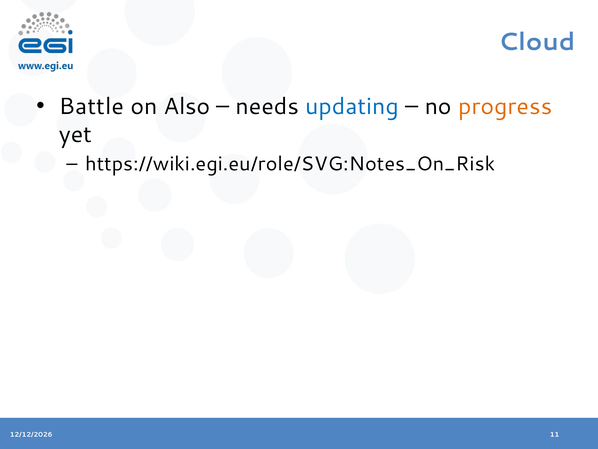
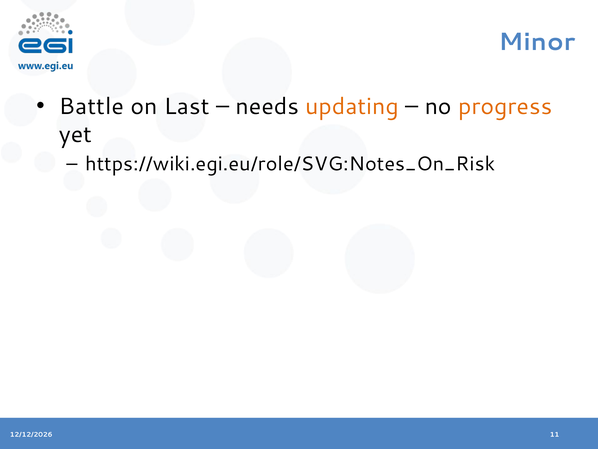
Cloud: Cloud -> Minor (537, 42)
Also: Also -> Last (187, 106)
updating colour: blue -> orange (352, 106)
